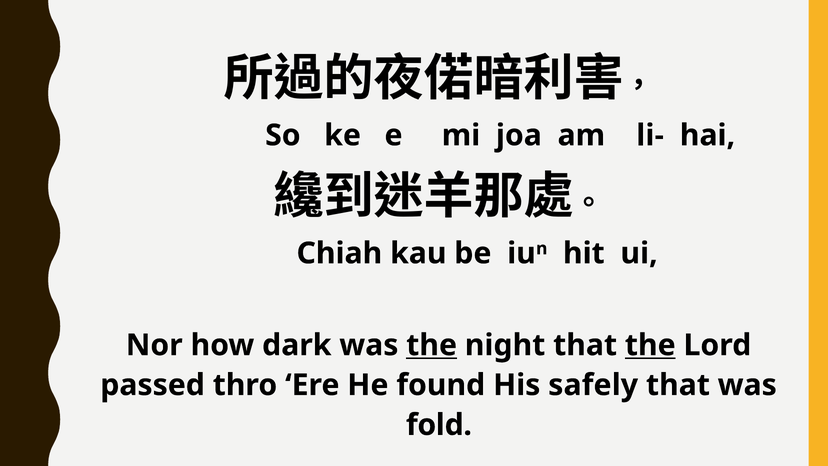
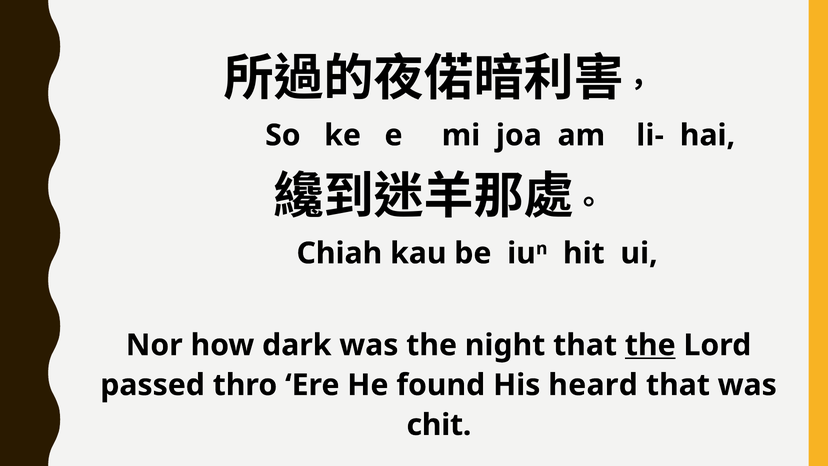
the underline: present -> none (432, 345)
safely: safely -> heard (593, 385)
fold: fold -> chit (439, 425)
